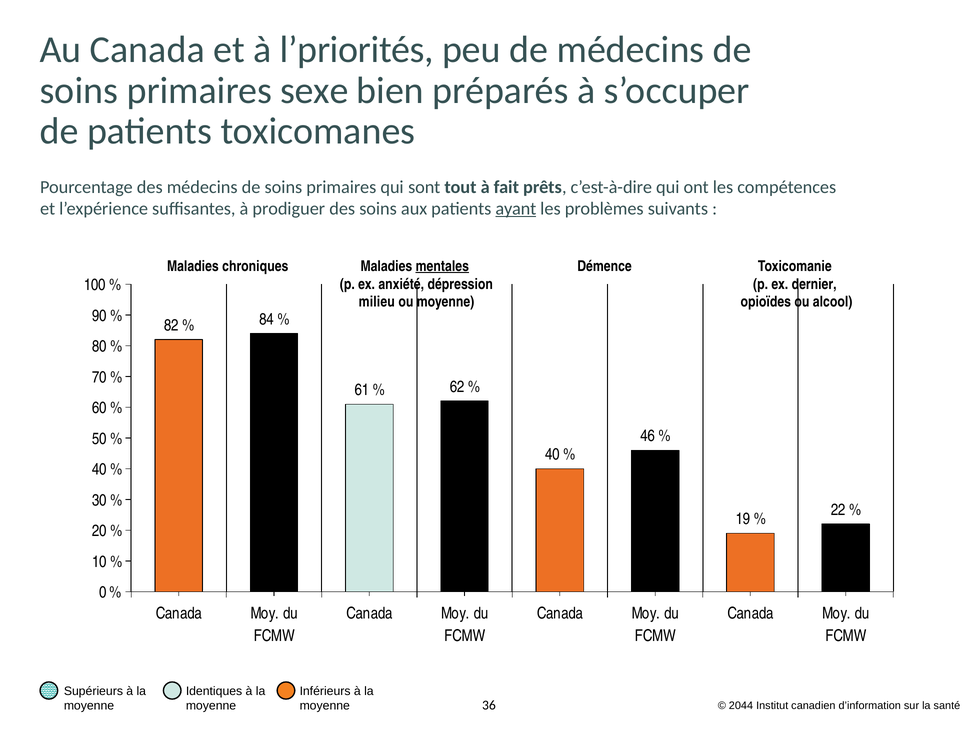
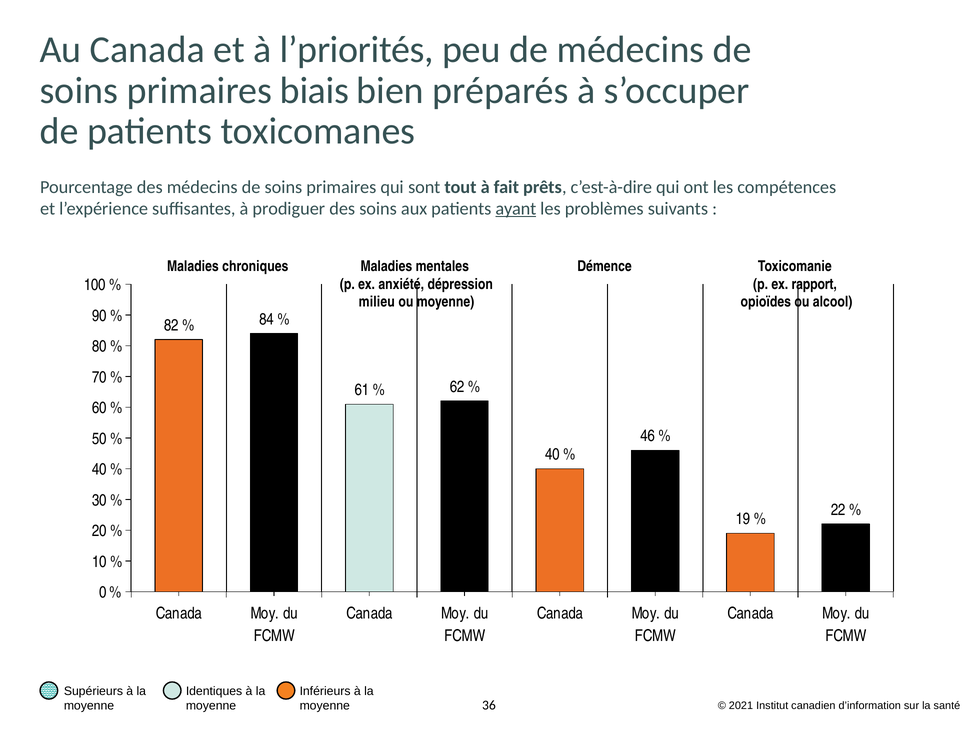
sexe: sexe -> biais (314, 91)
mentales underline: present -> none (442, 266)
dernier: dernier -> rapport (814, 284)
2044: 2044 -> 2021 (741, 706)
